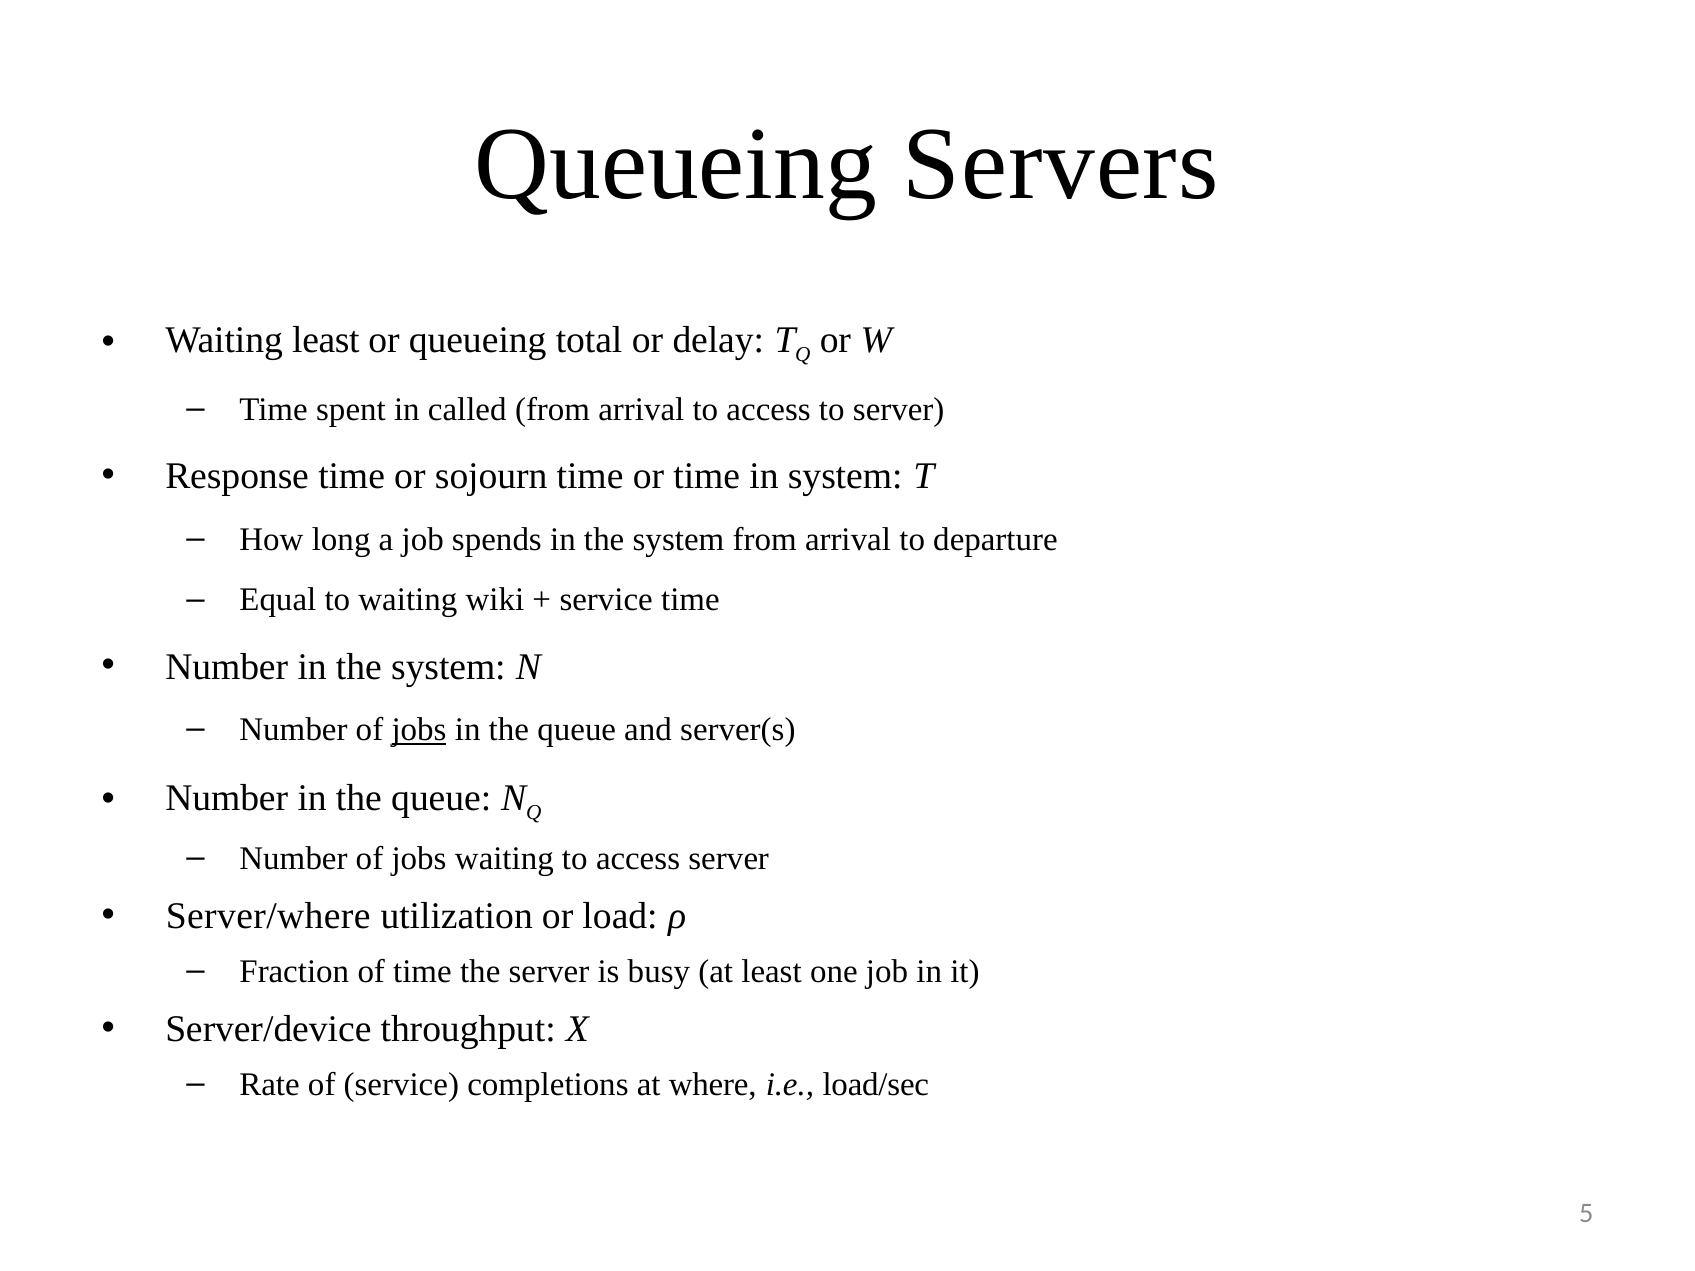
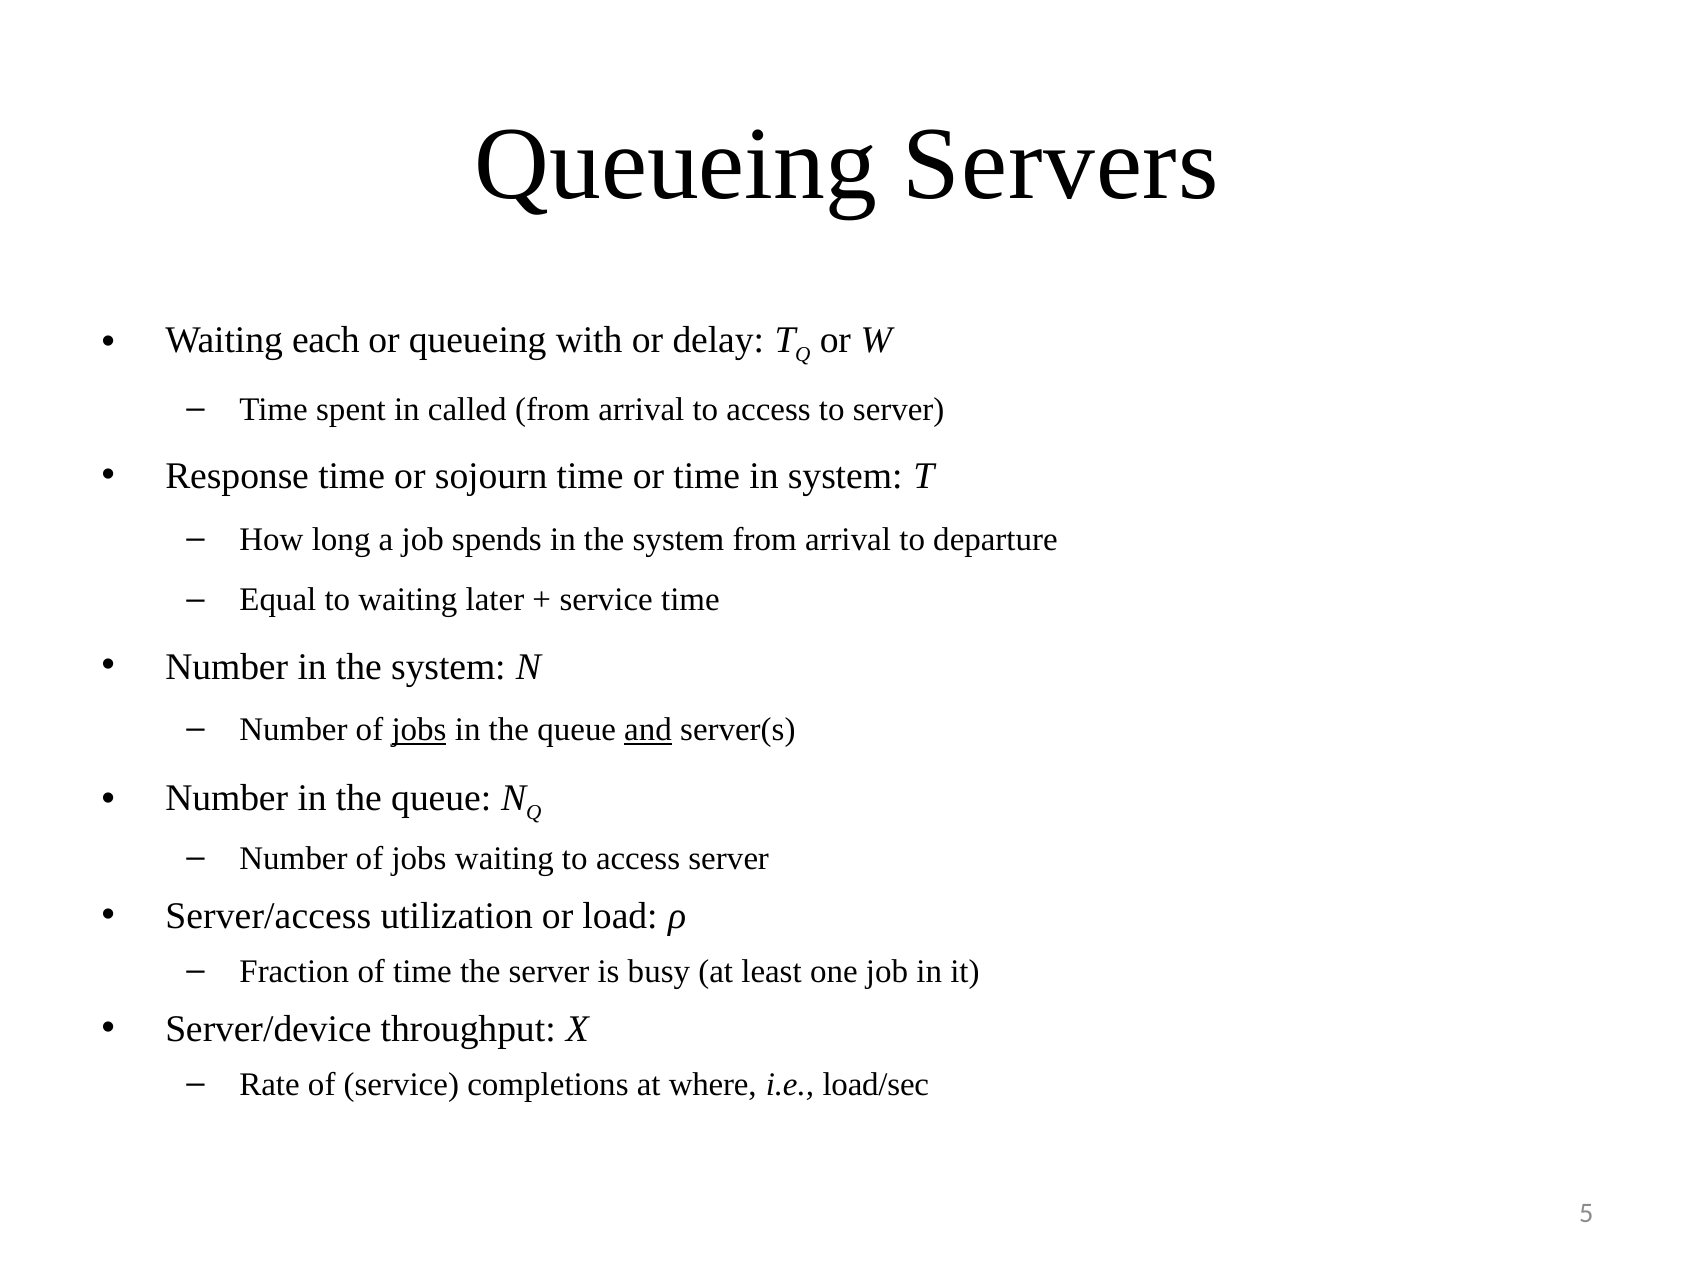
Waiting least: least -> each (326, 340)
total: total -> with (589, 340)
wiki: wiki -> later (495, 600)
and underline: none -> present (648, 730)
Server/where: Server/where -> Server/access (268, 917)
